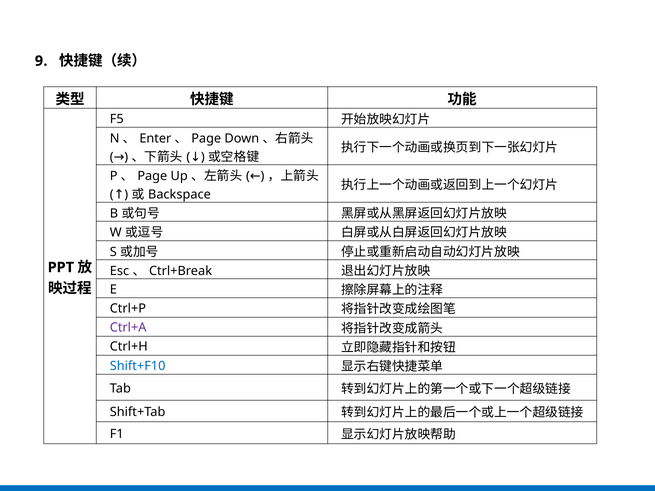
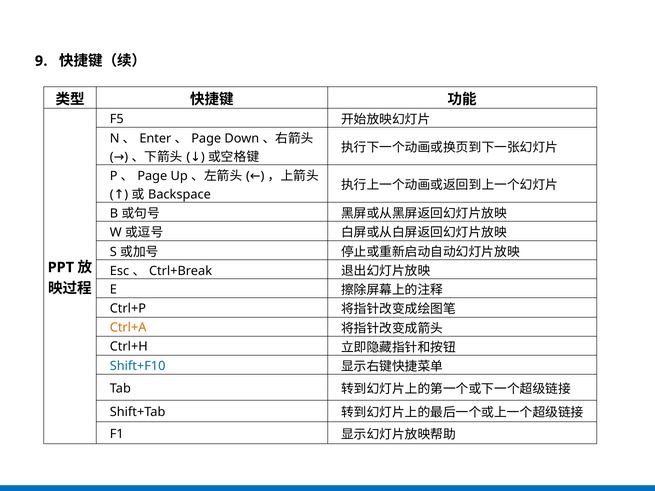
Ctrl+A colour: purple -> orange (128, 328)
